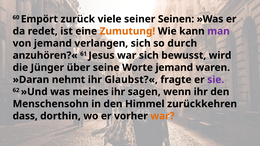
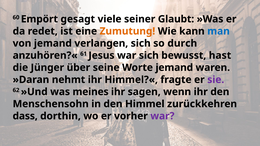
zurück: zurück -> gesagt (78, 19)
Seinen: Seinen -> Glaubt (176, 19)
man colour: purple -> blue (218, 31)
wird: wird -> hast (220, 56)
Glaubst?«: Glaubst?« -> Himmel?« (131, 80)
war colour: orange -> purple (162, 116)
